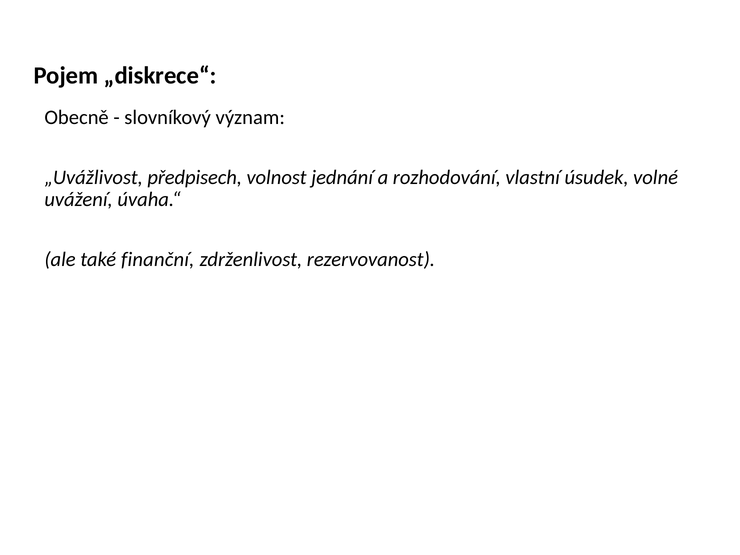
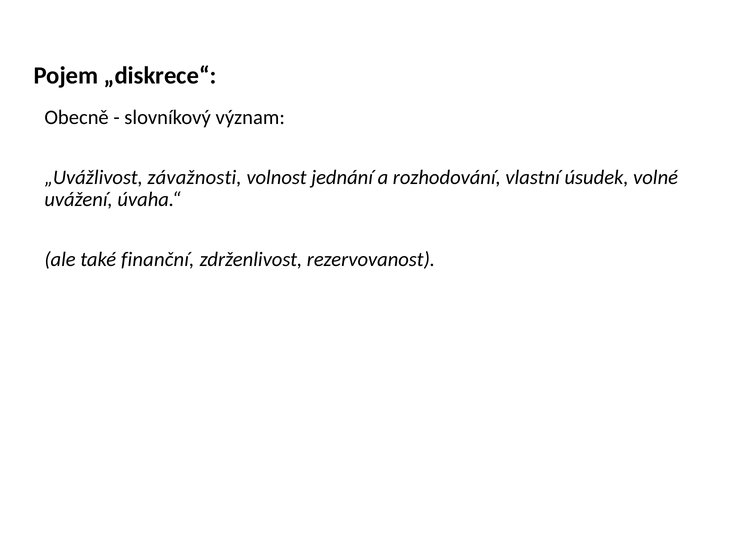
předpisech: předpisech -> závažnosti (195, 177)
